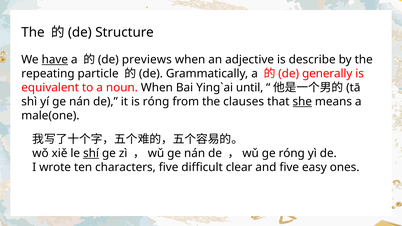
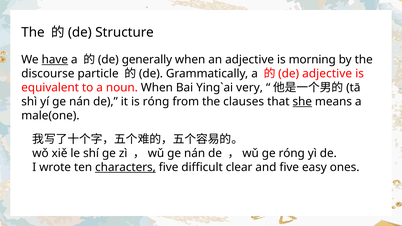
previews: previews -> generally (147, 60)
describe: describe -> morning (312, 60)
repeating: repeating -> discourse (48, 74)
de generally: generally -> adjective (327, 74)
until: until -> very (250, 88)
shí underline: present -> none (91, 153)
characters underline: none -> present (125, 167)
